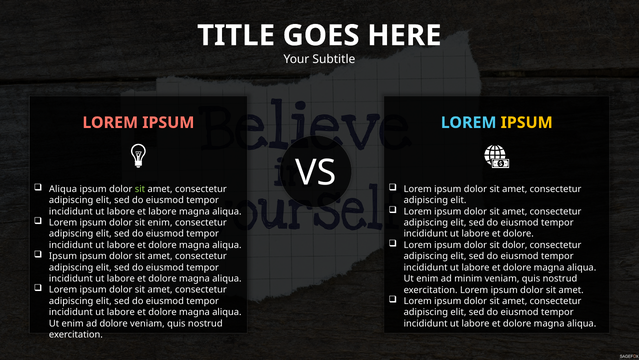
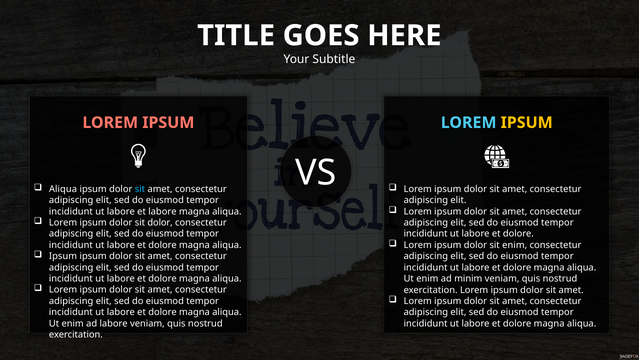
sit colour: light green -> light blue (140, 189)
sit enim: enim -> dolor (160, 222)
sit dolor: dolor -> enim (515, 245)
ad dolore: dolore -> labore (114, 323)
